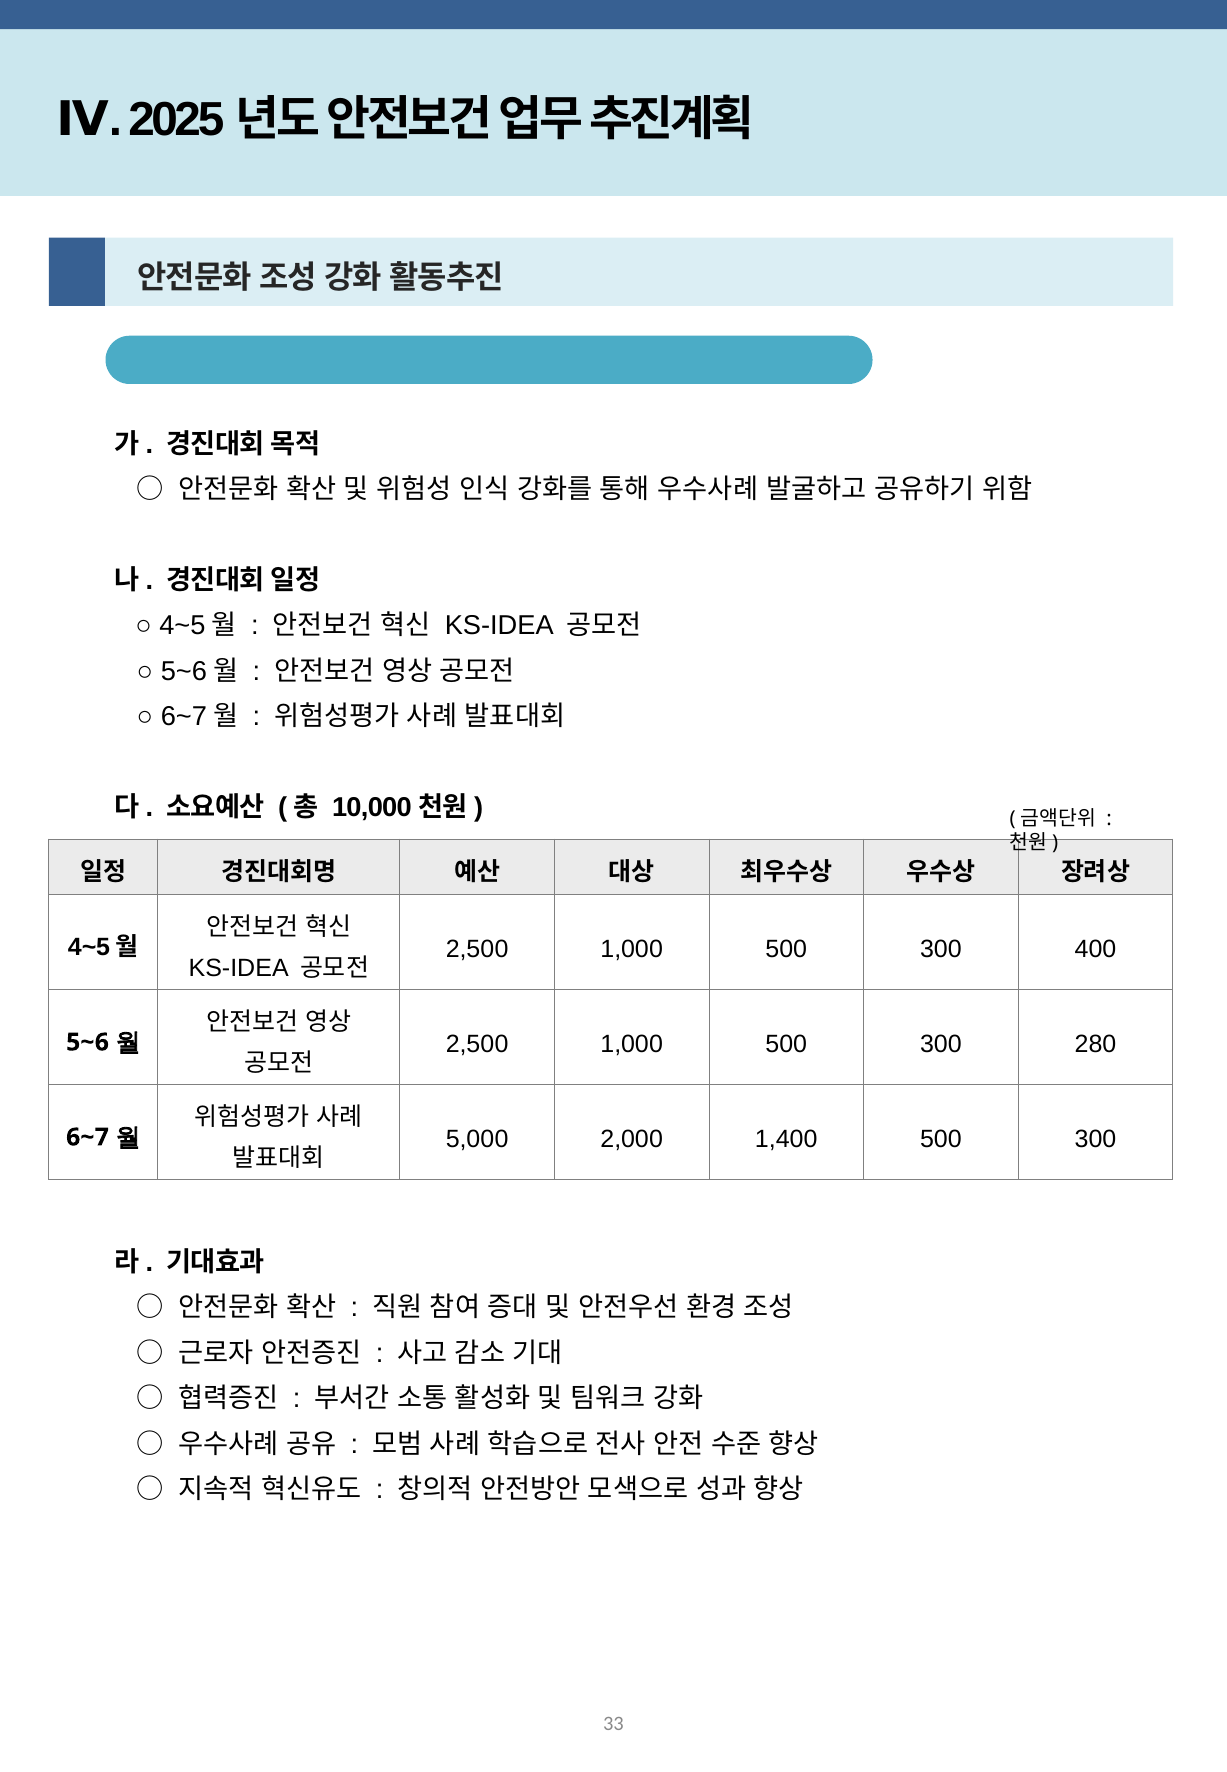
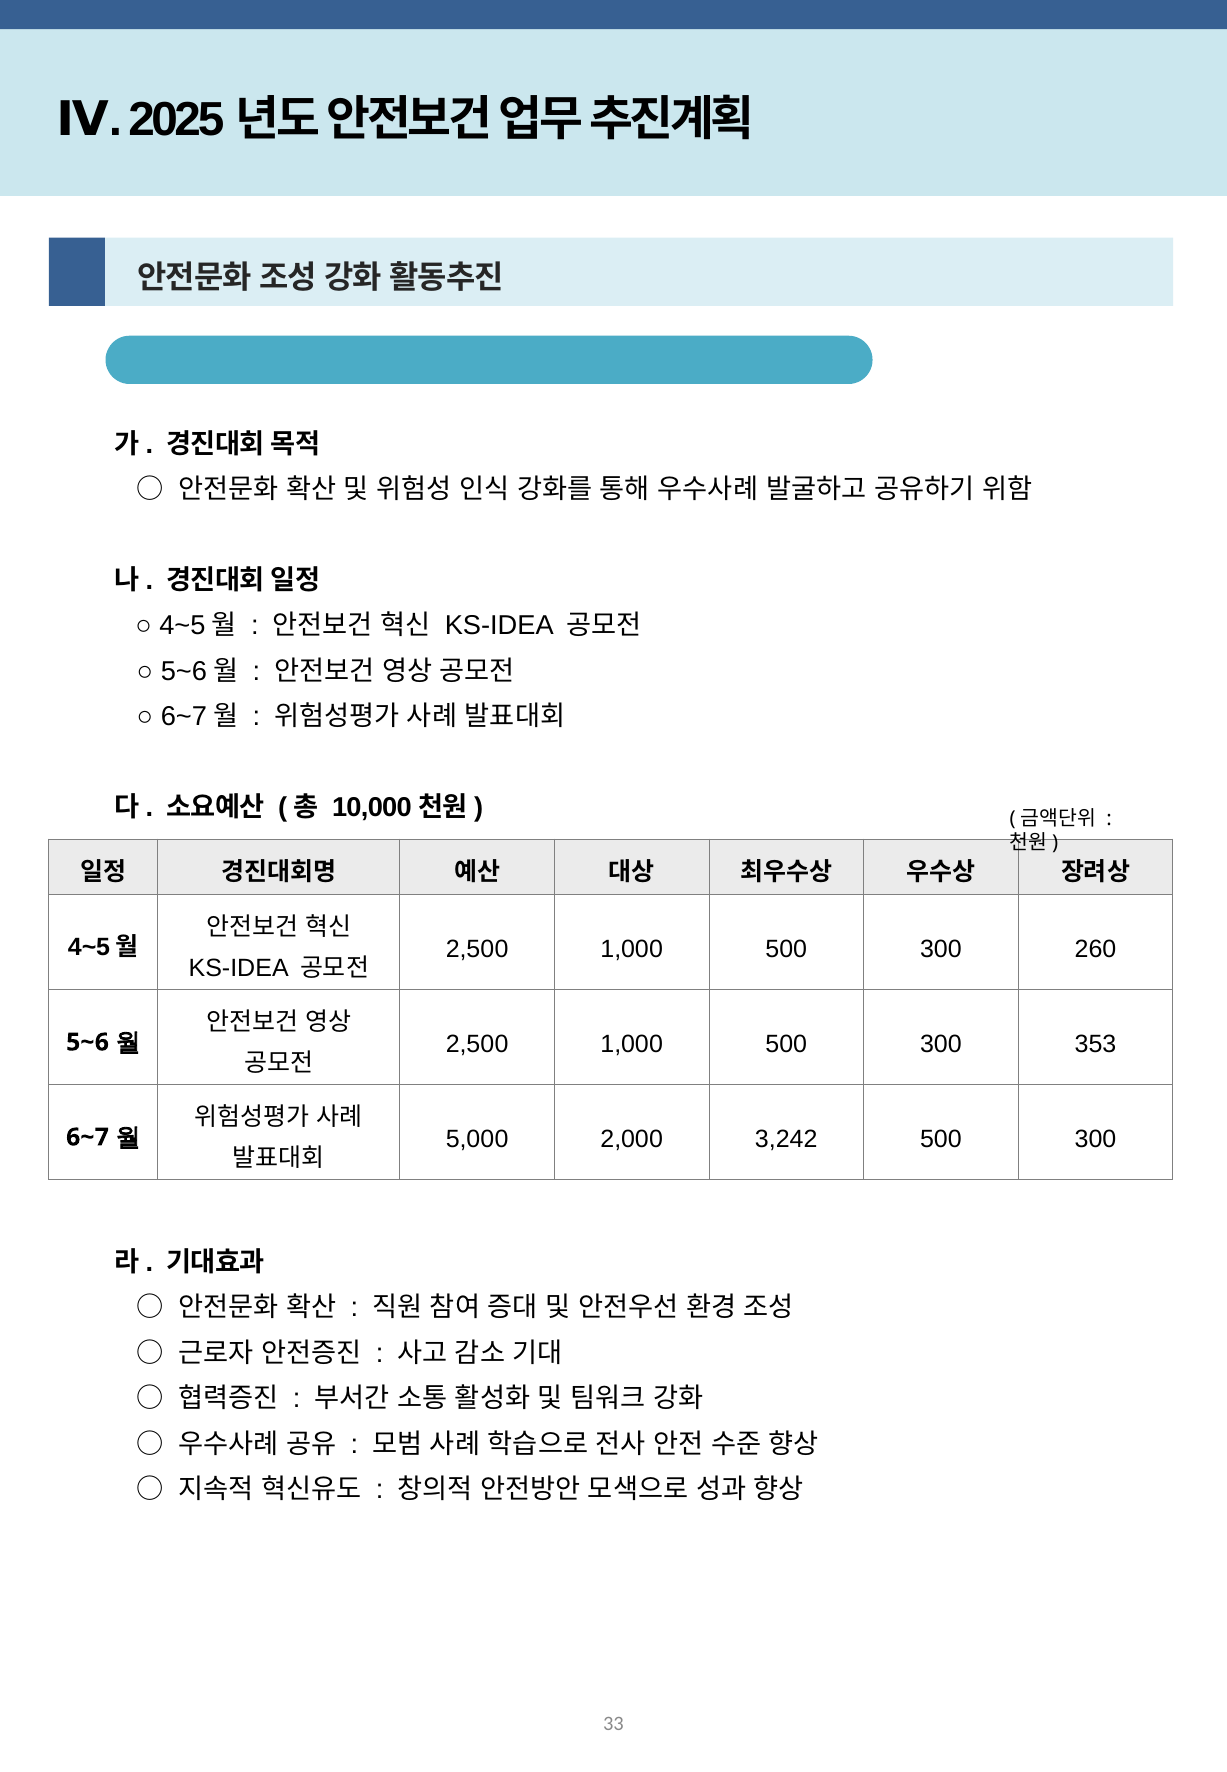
400: 400 -> 260 (1095, 950)
280: 280 -> 353 (1095, 1045)
1,400: 1,400 -> 3,242 (786, 1140)
